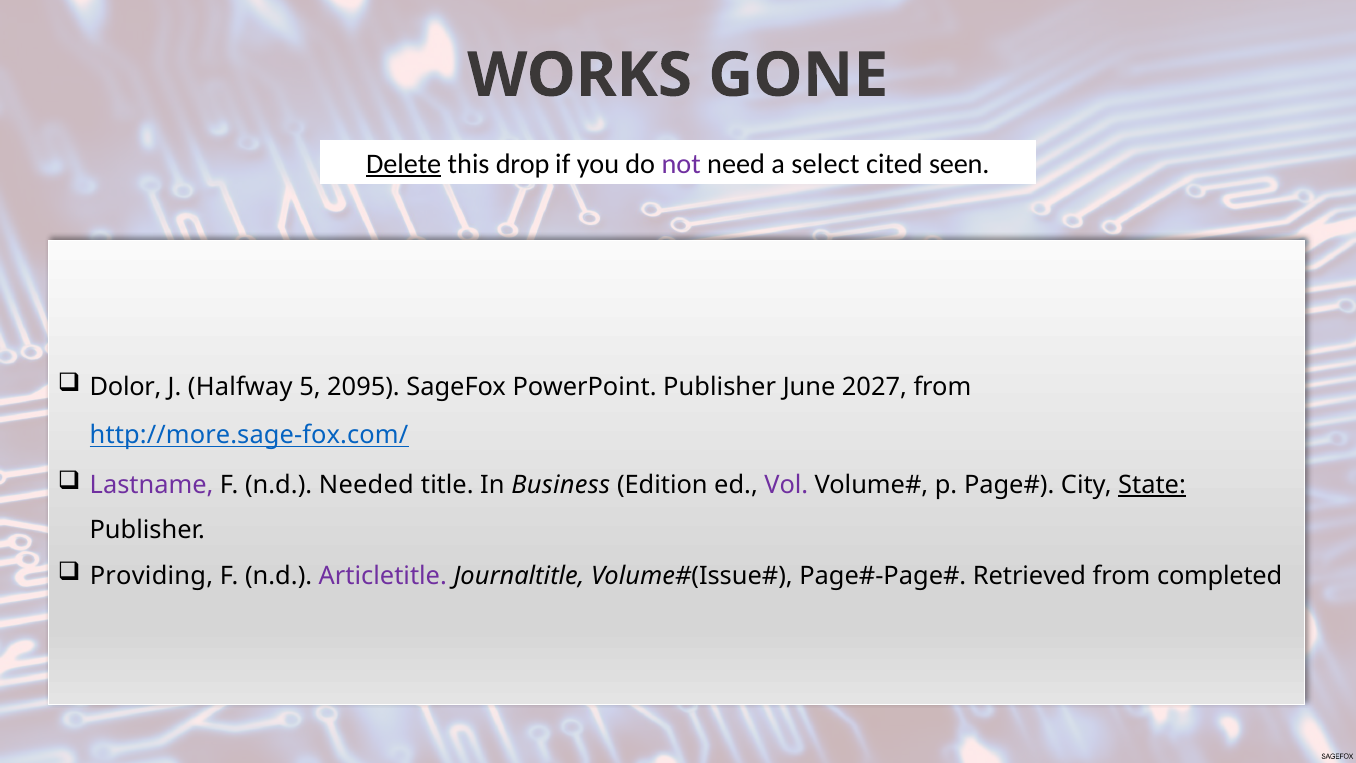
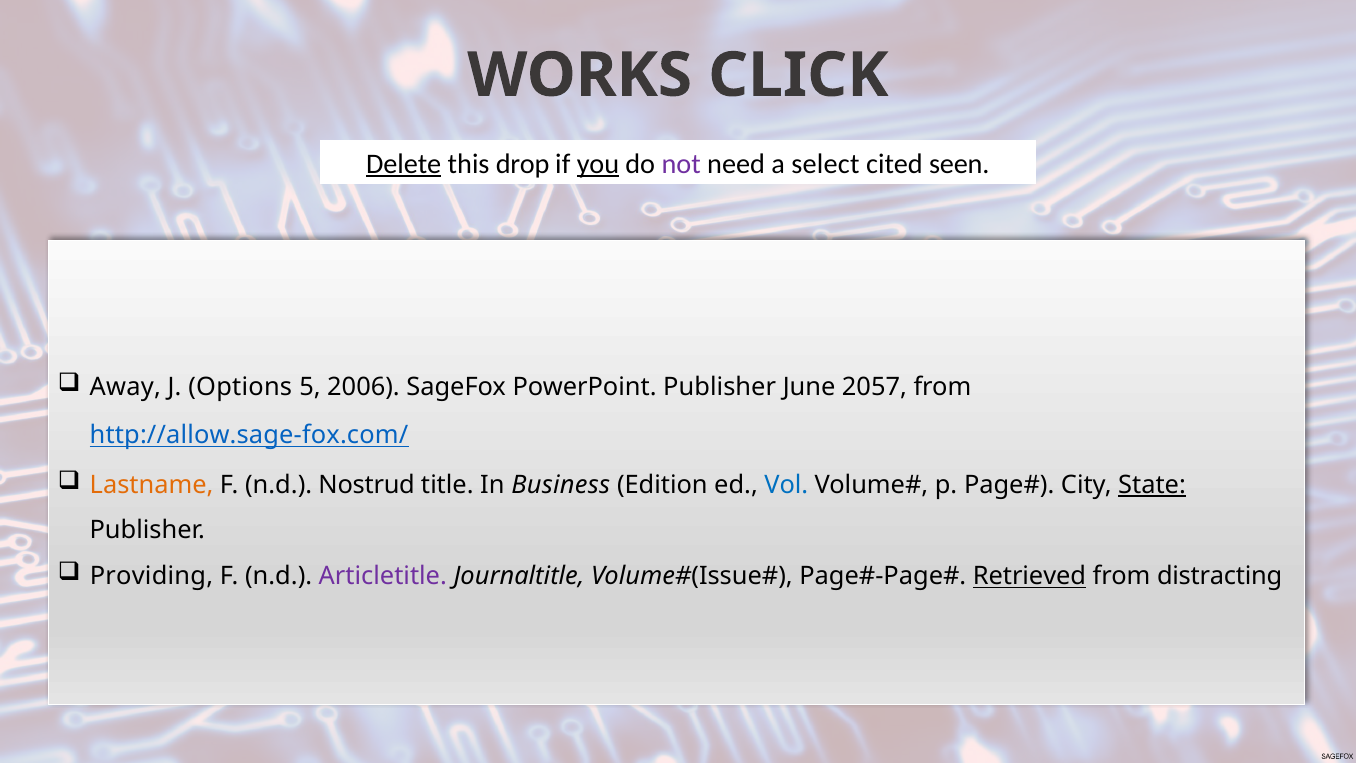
GONE: GONE -> CLICK (798, 75)
you underline: none -> present (598, 164)
Dolor: Dolor -> Away (125, 387)
Halfway: Halfway -> Options (240, 387)
2095: 2095 -> 2006 (363, 387)
2027: 2027 -> 2057 (874, 387)
http://more.sage-fox.com/: http://more.sage-fox.com/ -> http://allow.sage-fox.com/ (249, 435)
Lastname colour: purple -> orange (152, 485)
Needed: Needed -> Nostrud (367, 485)
Vol colour: purple -> blue (786, 485)
Retrieved underline: none -> present (1029, 576)
completed: completed -> distracting (1220, 576)
